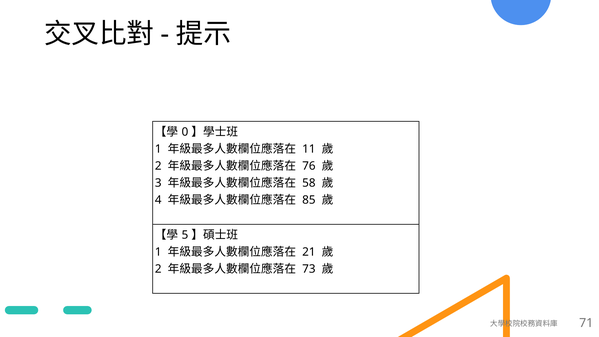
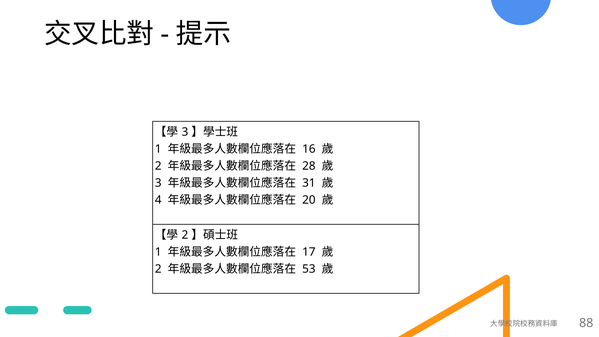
0: 0 -> 3 (185, 132)
11: 11 -> 16 (309, 149)
76: 76 -> 28 (309, 166)
58: 58 -> 31 (309, 183)
85: 85 -> 20 (309, 200)
5: 5 -> 2 (185, 235)
21: 21 -> 17 (309, 252)
73: 73 -> 53 (309, 269)
71: 71 -> 88 (586, 323)
